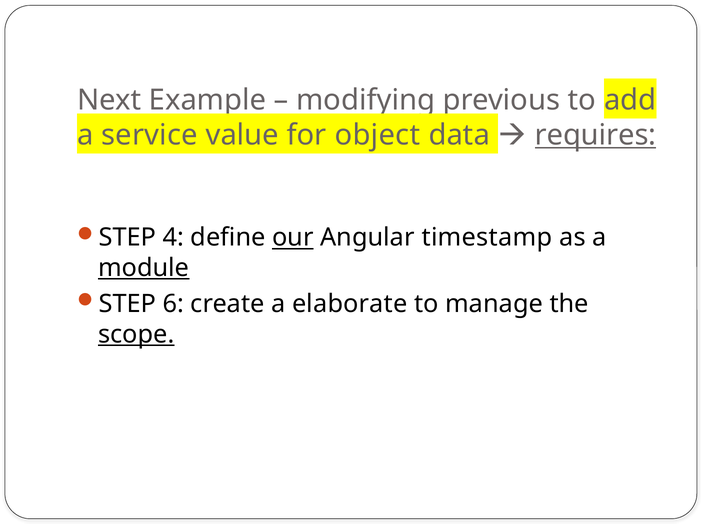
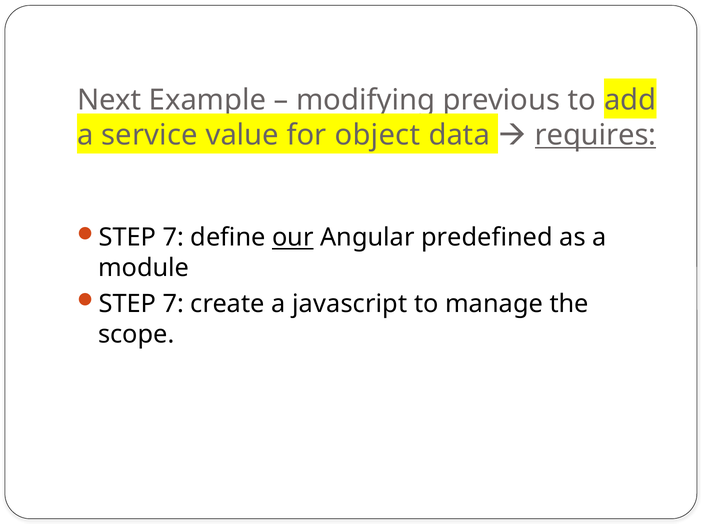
4: 4 -> 7 (173, 238)
timestamp: timestamp -> predefined (487, 238)
module underline: present -> none (144, 268)
6: 6 -> 7 (173, 304)
elaborate: elaborate -> javascript (350, 304)
scope underline: present -> none (136, 335)
